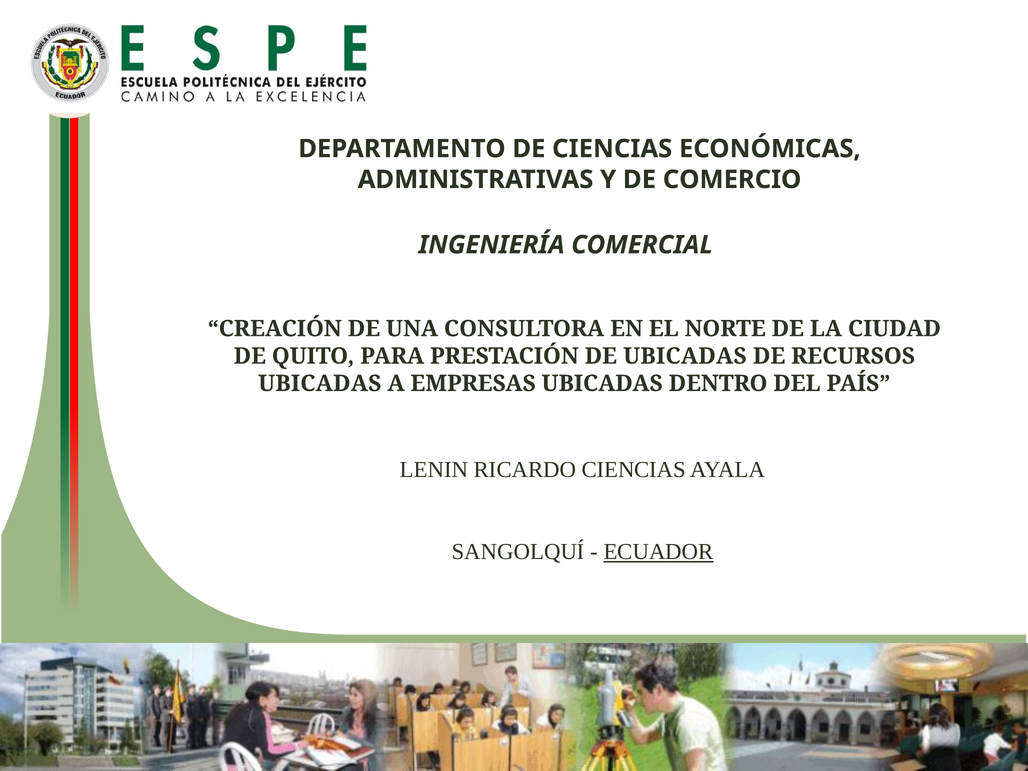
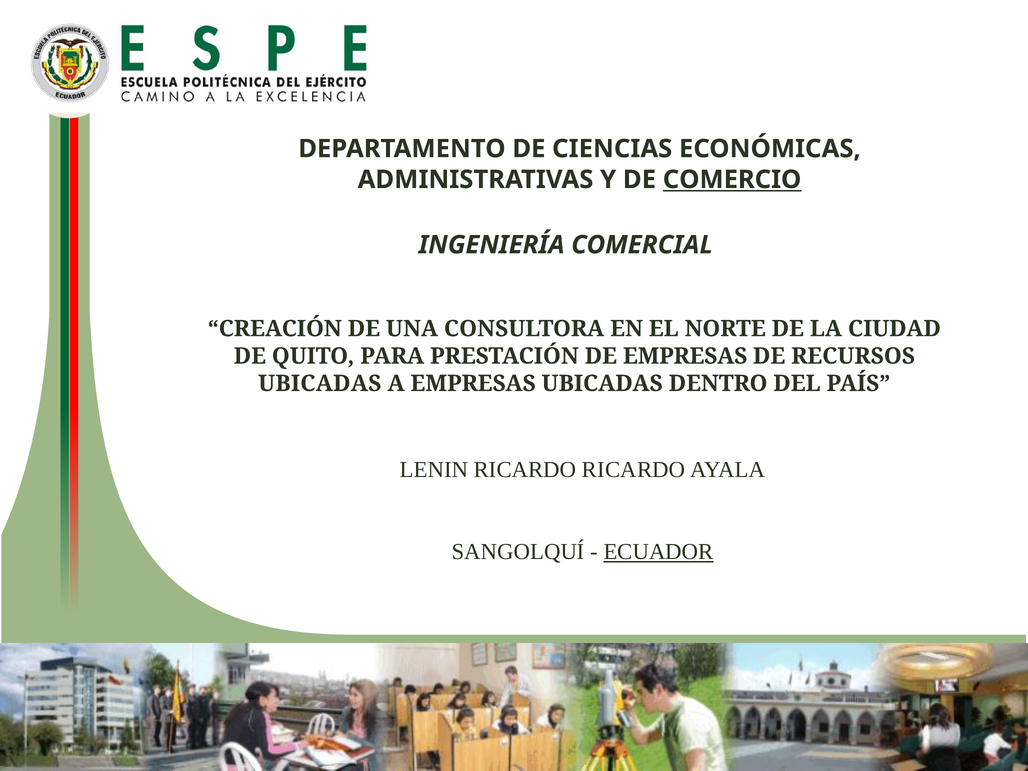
COMERCIO underline: none -> present (732, 180)
DE UBICADAS: UBICADAS -> EMPRESAS (685, 356)
RICARDO CIENCIAS: CIENCIAS -> RICARDO (634, 470)
